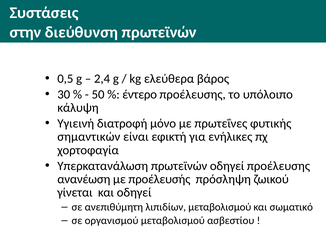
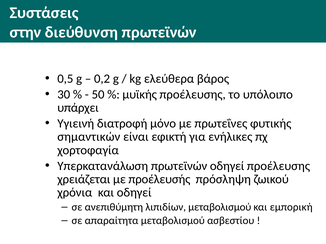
2,4: 2,4 -> 0,2 (102, 79)
έντερο: έντερο -> μυϊκής (140, 95)
κάλυψη: κάλυψη -> υπάρχει (78, 108)
ανανέωση: ανανέωση -> χρειάζεται (84, 180)
γίνεται: γίνεται -> χρόνια (75, 193)
σωματικό: σωματικό -> εμπορική (291, 207)
οργανισμού: οργανισμού -> απαραίτητα (112, 221)
